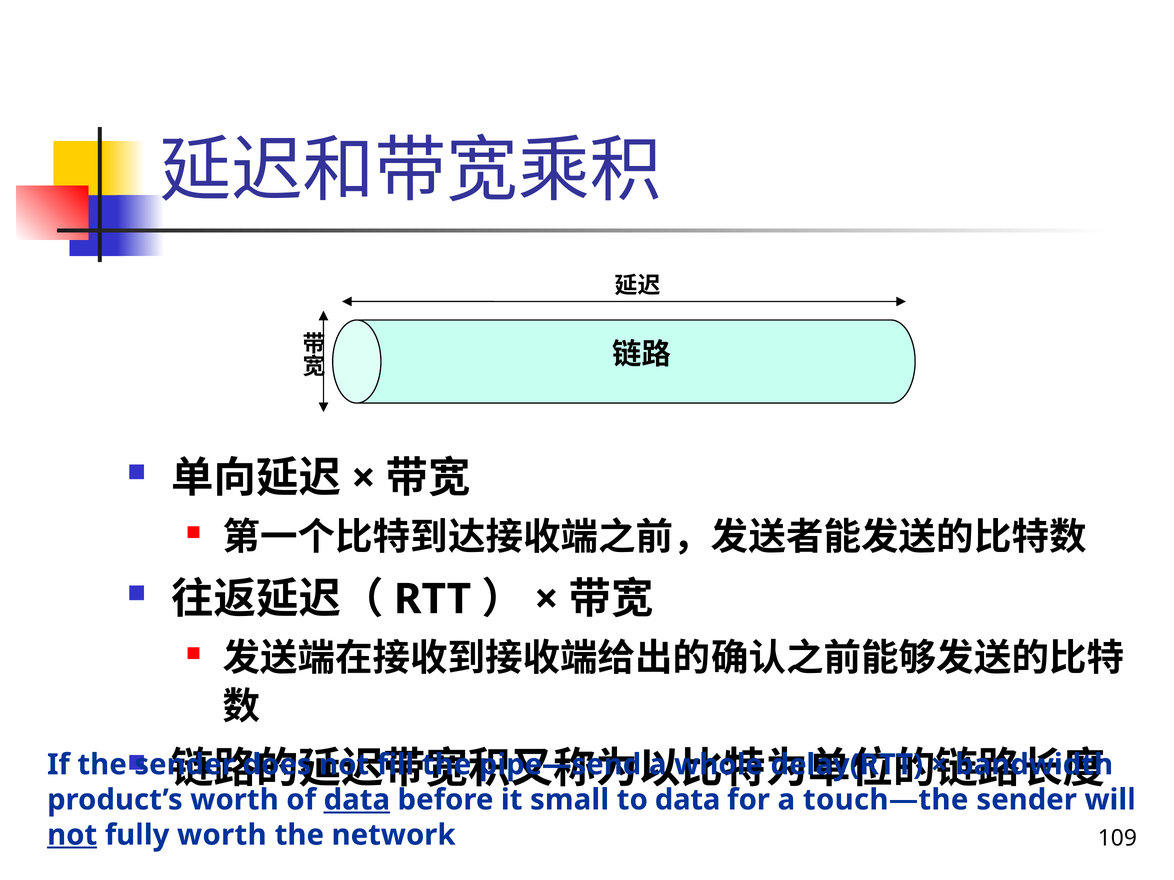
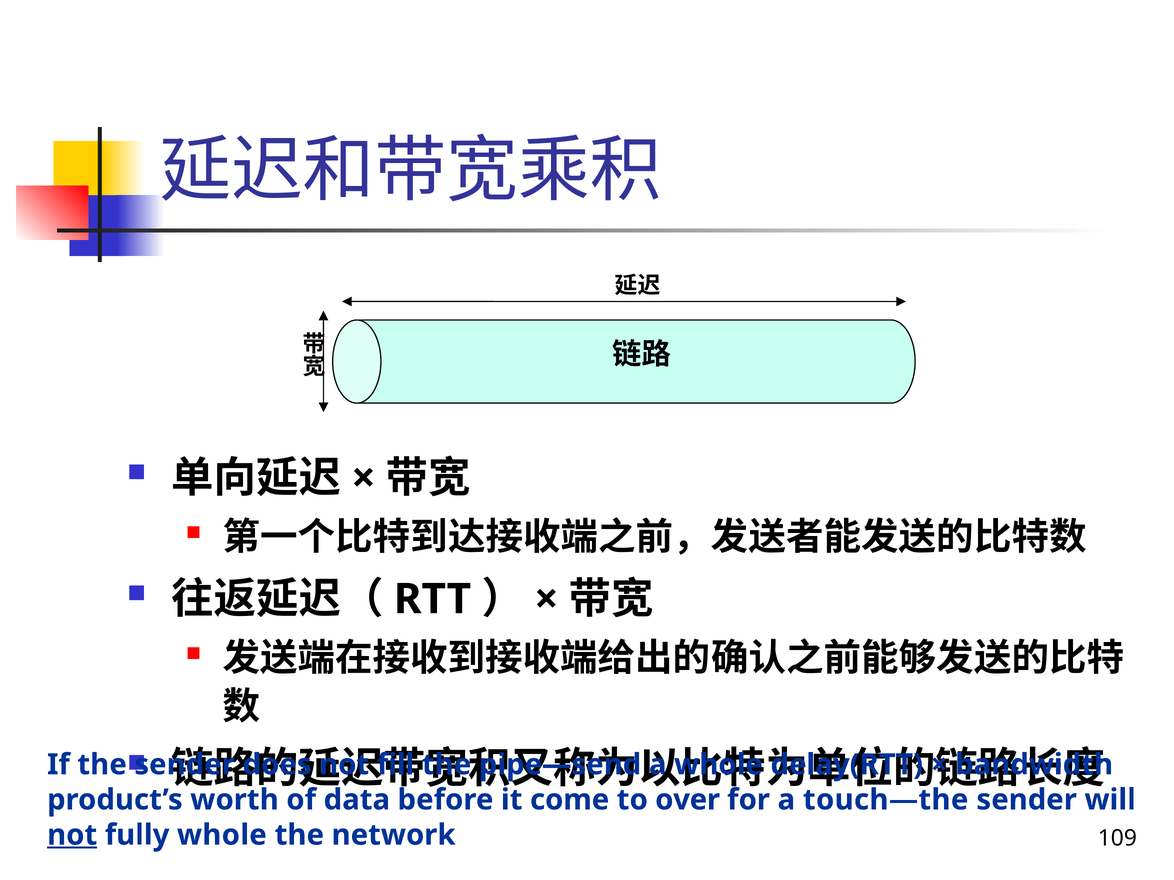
data underline: present -> none (357, 800)
small: small -> come (570, 800)
to data: data -> over (688, 800)
fully worth: worth -> whole (222, 835)
